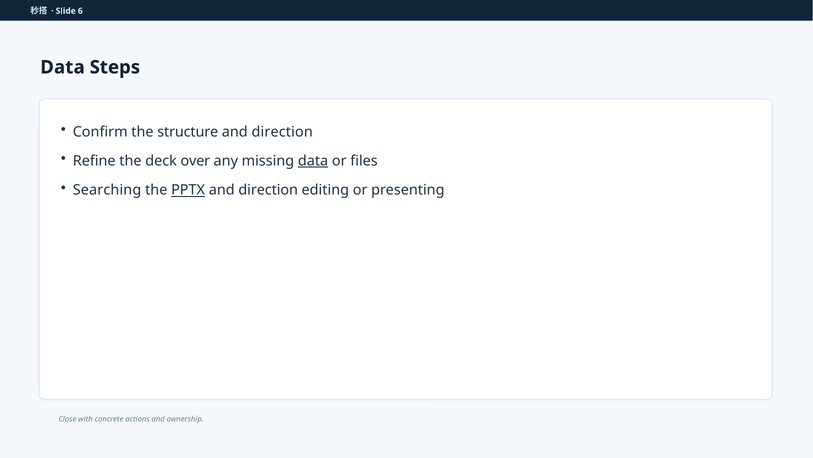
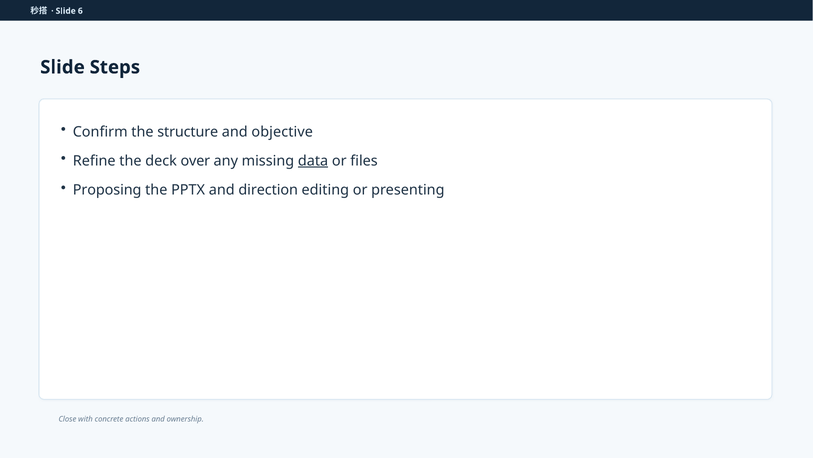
Data: Data -> Slide (62, 67)
direction: direction -> objective (282, 132)
Searching: Searching -> Proposing (107, 190)
PPTX underline: present -> none (188, 190)
